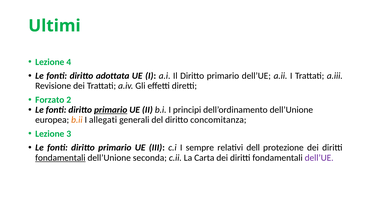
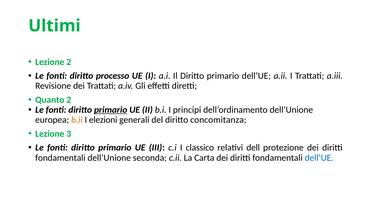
Lezione 4: 4 -> 2 (69, 62)
adottata: adottata -> processo (113, 76)
Forzato: Forzato -> Quanto (50, 100)
allegati: allegati -> elezioni (103, 120)
sempre: sempre -> classico (200, 147)
fondamentali underline: present -> none (60, 157)
dell’UE colour: purple -> blue (319, 157)
